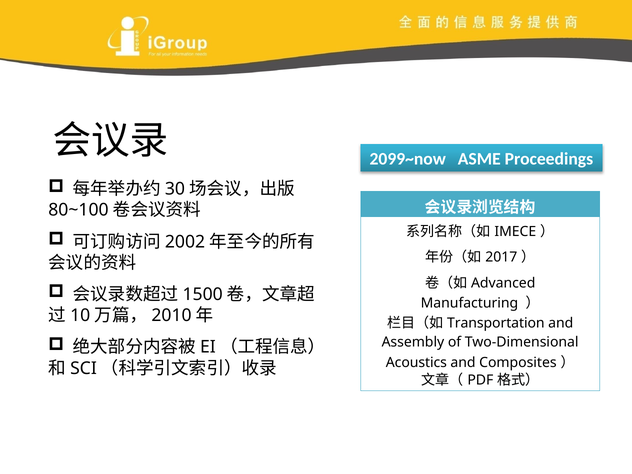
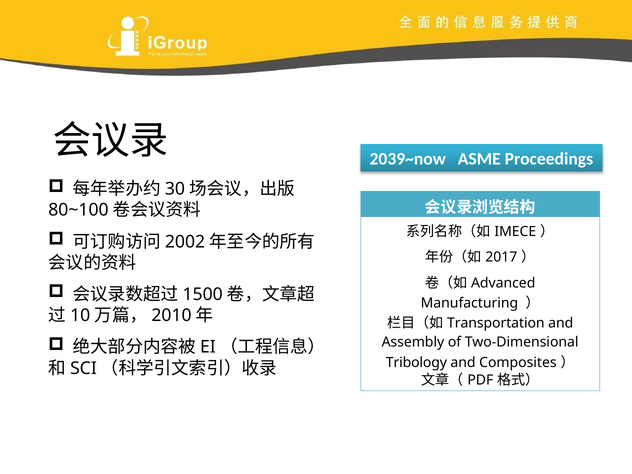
2099~now: 2099~now -> 2039~now (408, 159)
Acoustics: Acoustics -> Tribology (416, 362)
